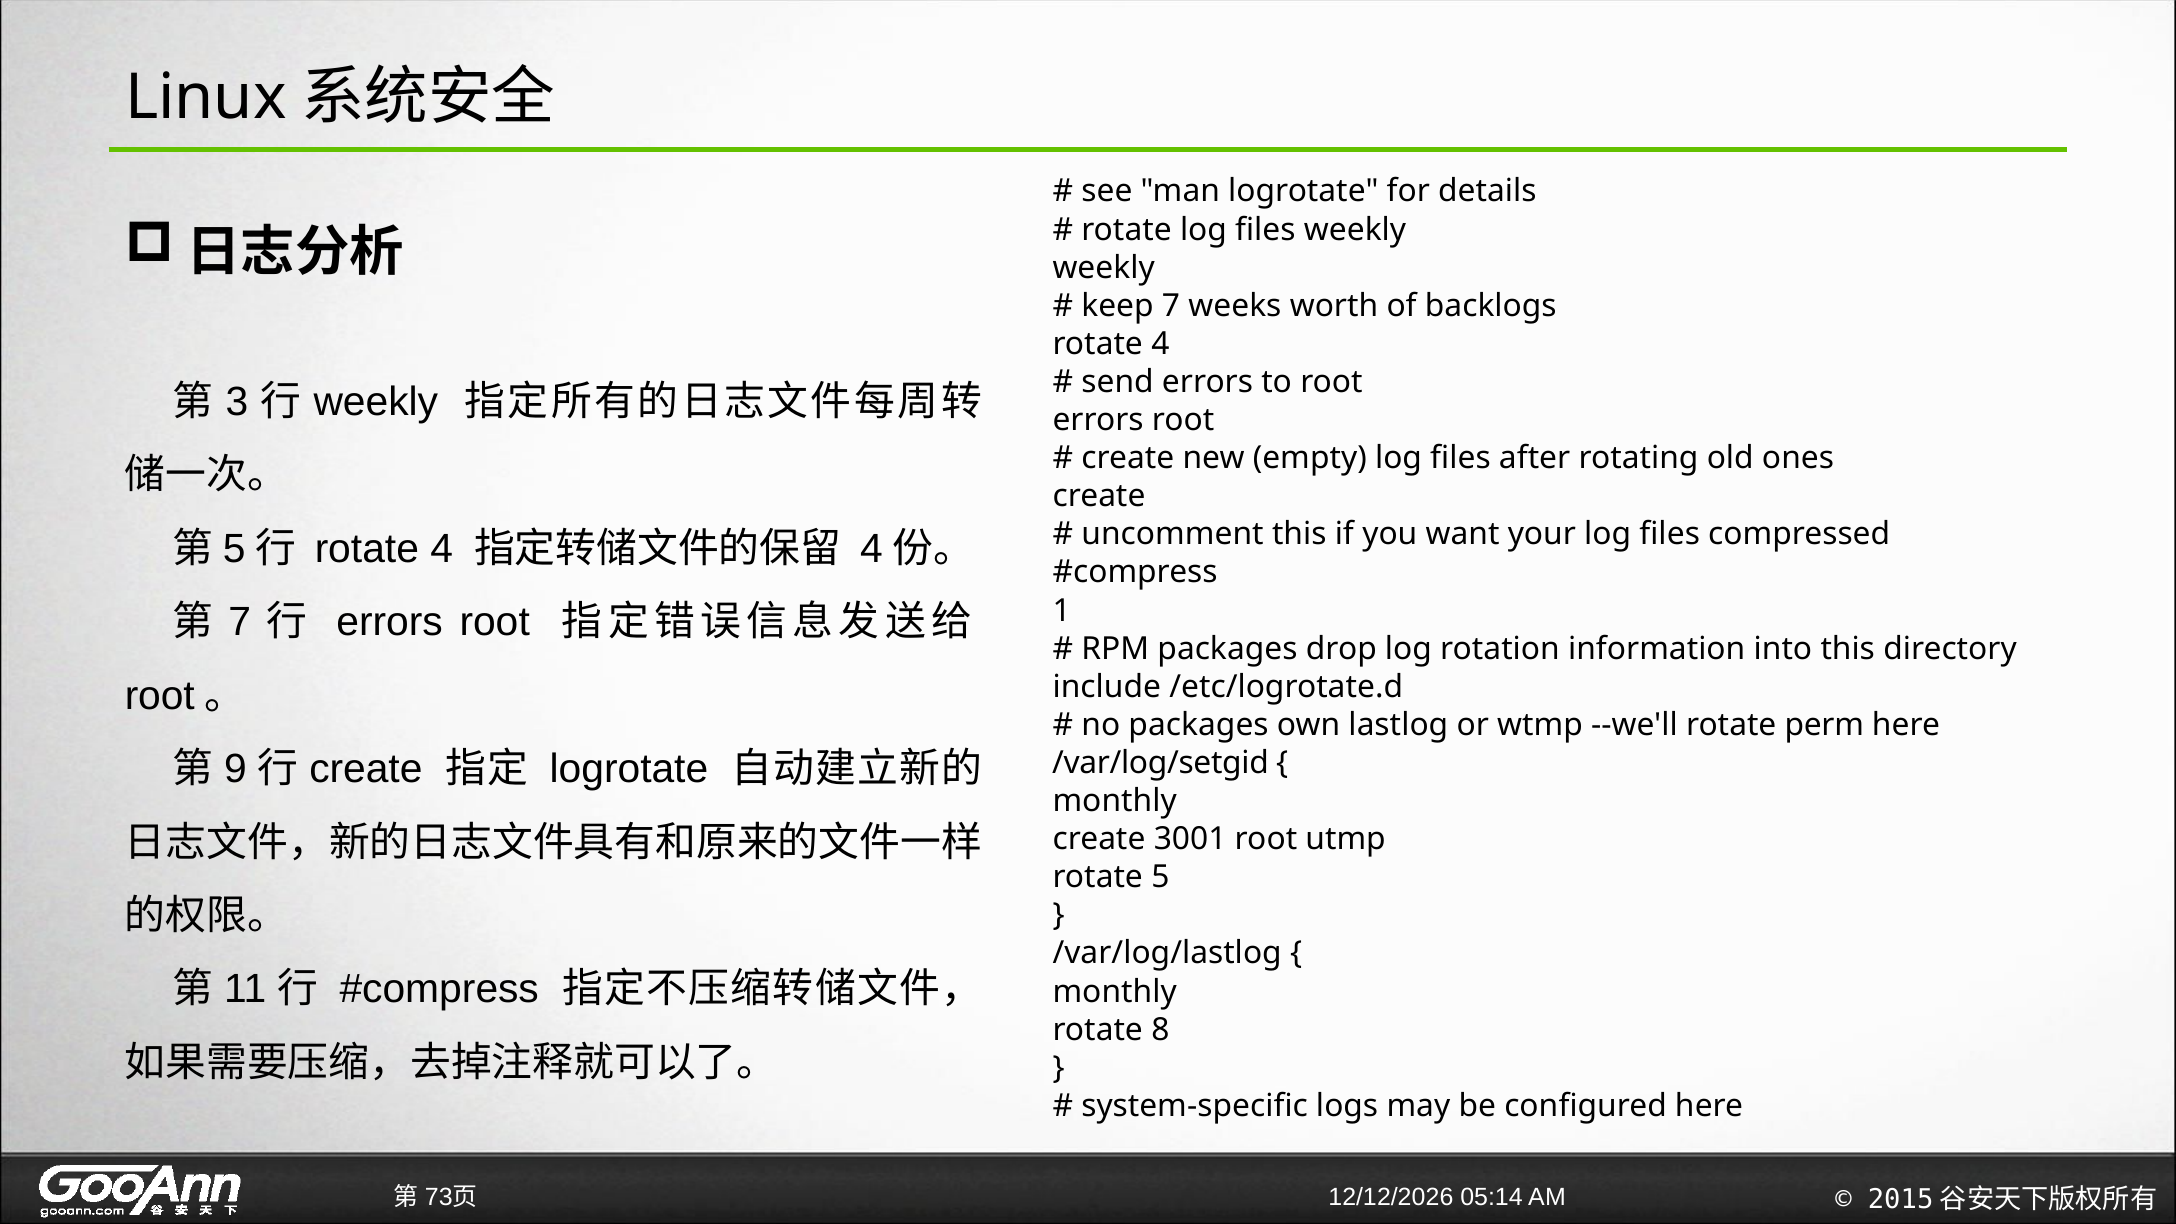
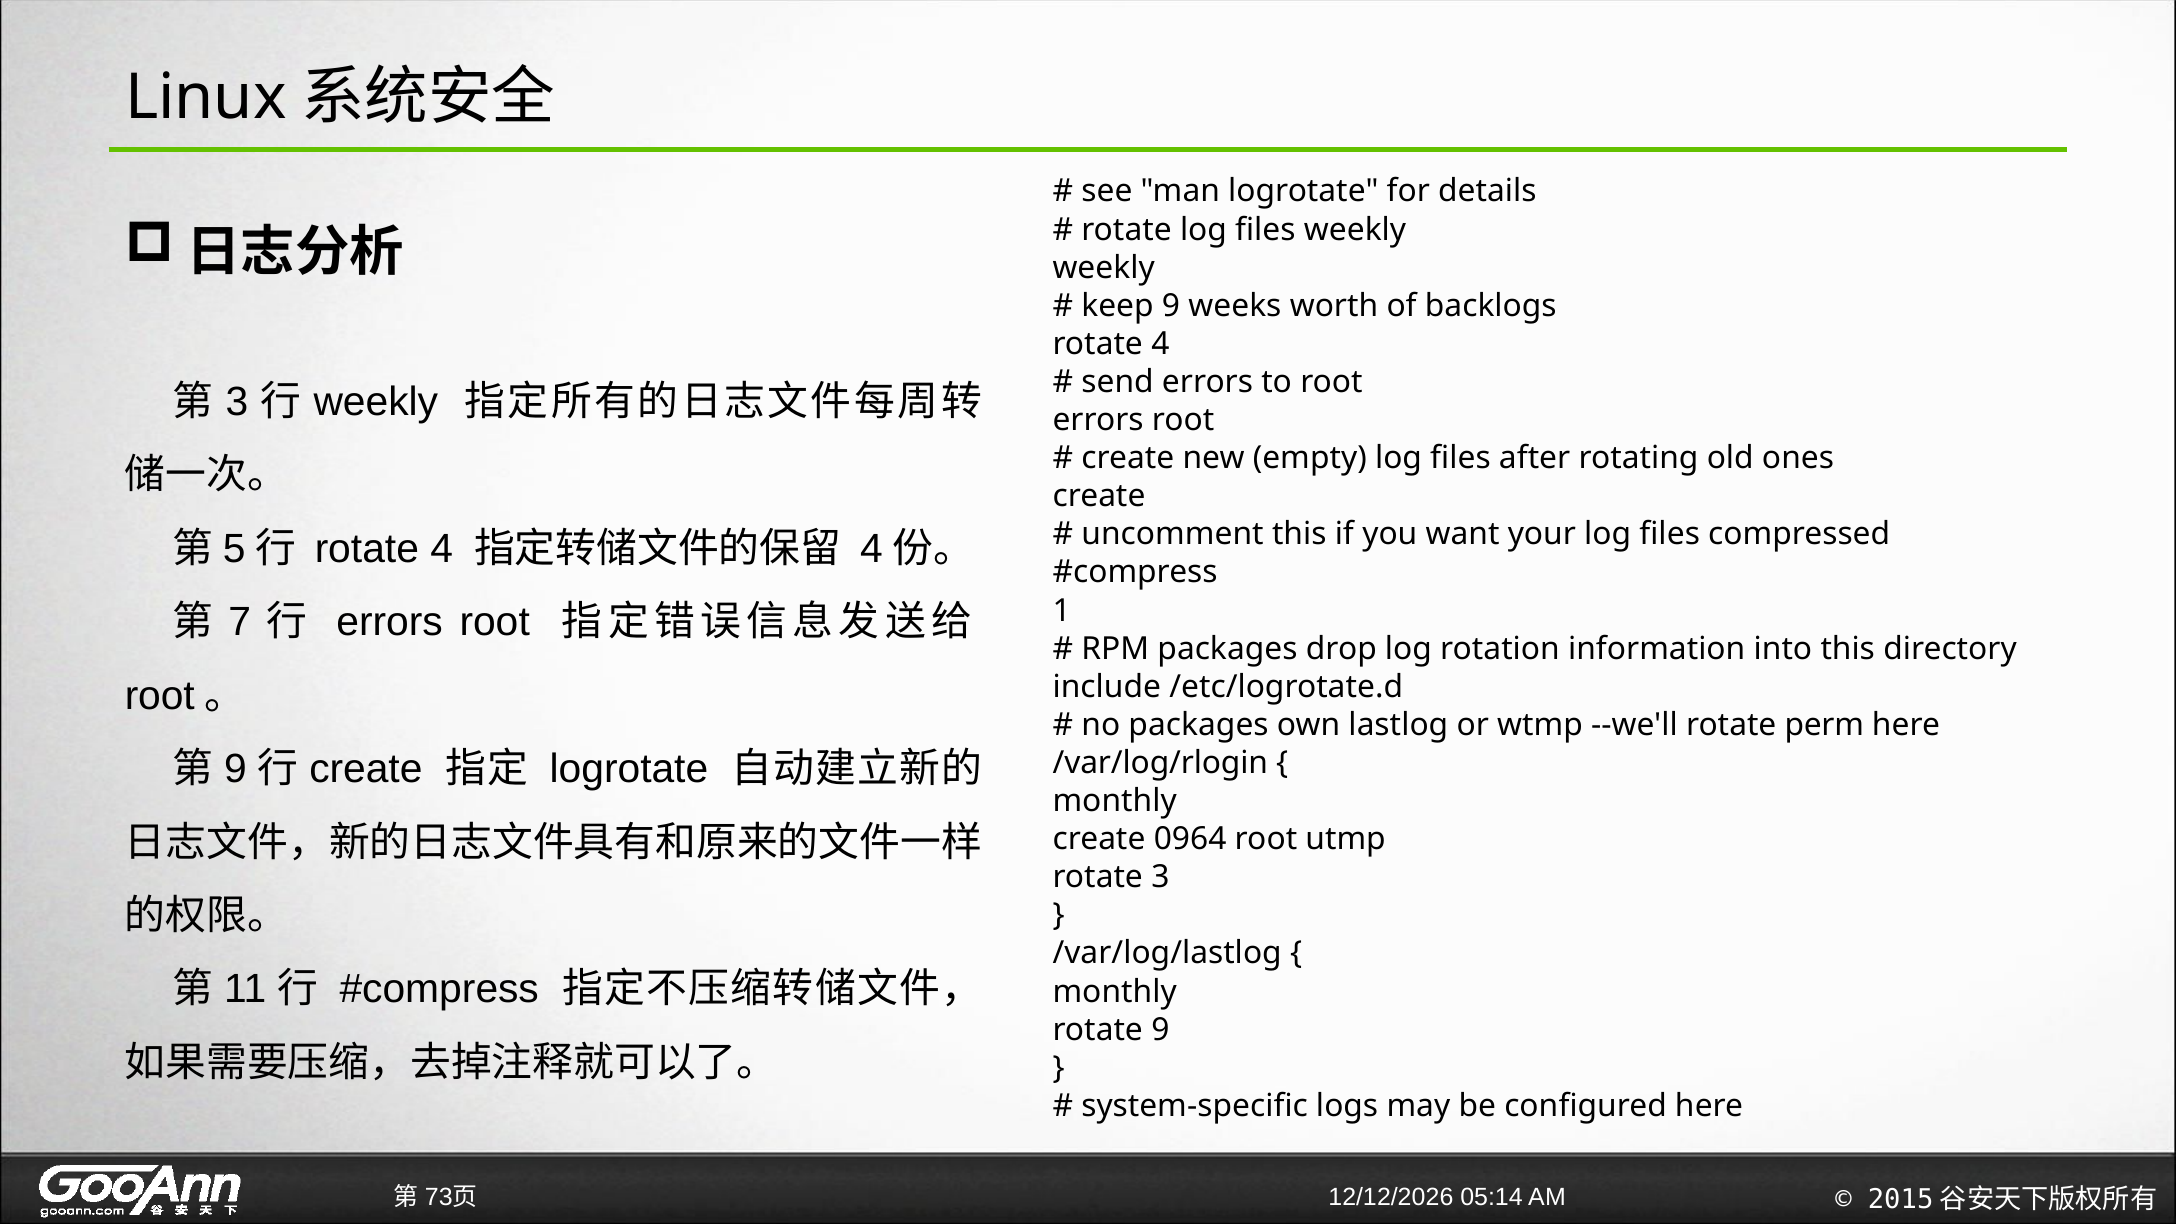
keep 7: 7 -> 9 (1171, 306)
/var/log/setgid: /var/log/setgid -> /var/log/rlogin (1160, 763)
3001: 3001 -> 0964 (1190, 839)
rotate 5: 5 -> 3 (1160, 877)
rotate 8: 8 -> 9 (1160, 1030)
